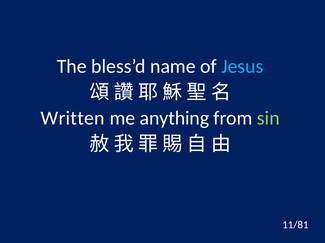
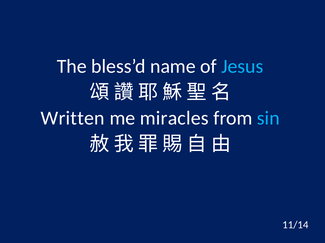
anything: anything -> miracles (174, 119)
sin colour: light green -> light blue (268, 119)
11/81: 11/81 -> 11/14 (295, 226)
